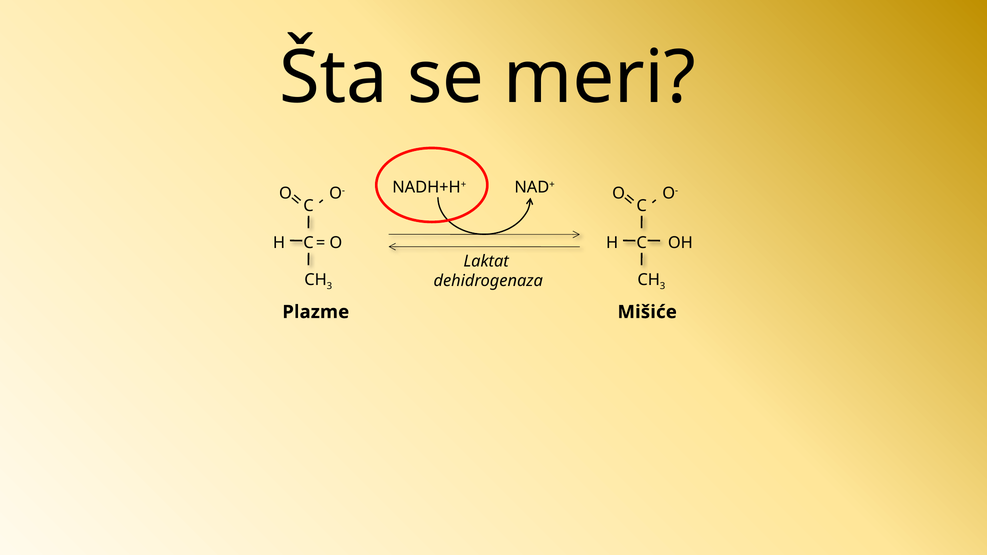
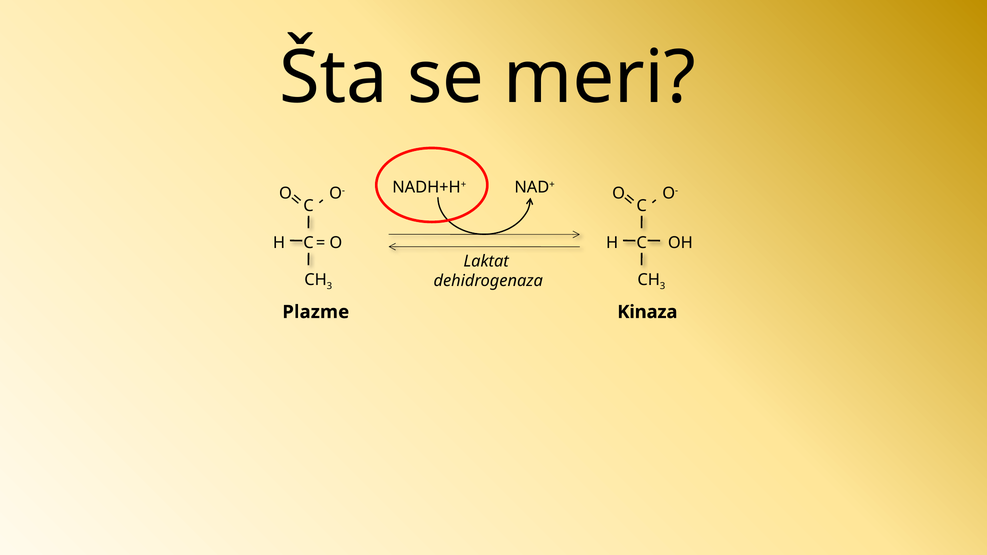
Mišiće: Mišiće -> Kinaza (647, 312)
